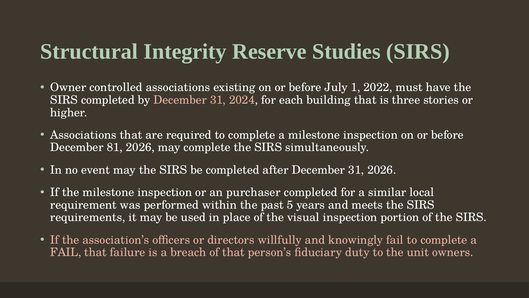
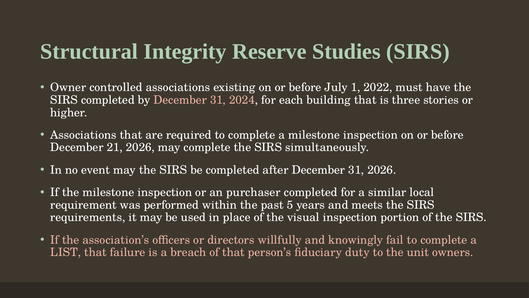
81: 81 -> 21 (115, 147)
FAIL: FAIL -> LIST (66, 252)
